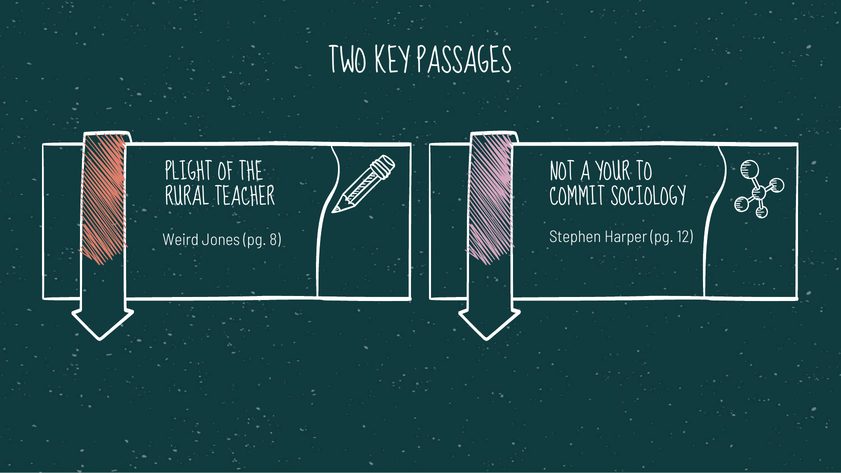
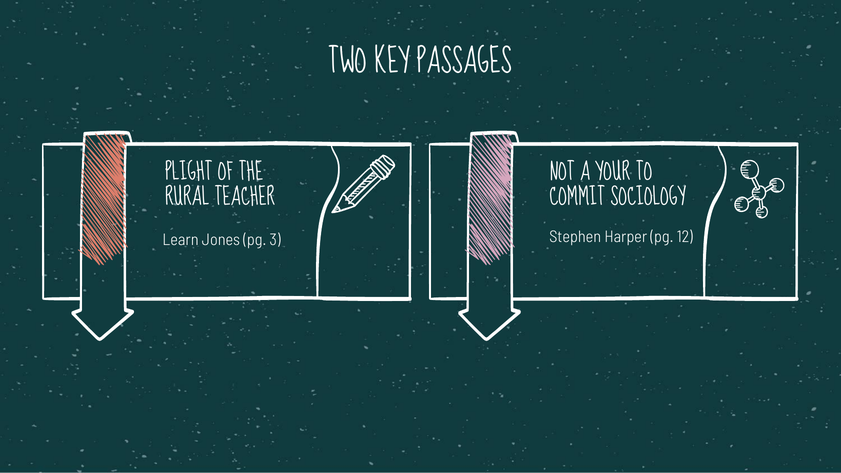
Weird: Weird -> Learn (181, 240)
8: 8 -> 3 (275, 240)
